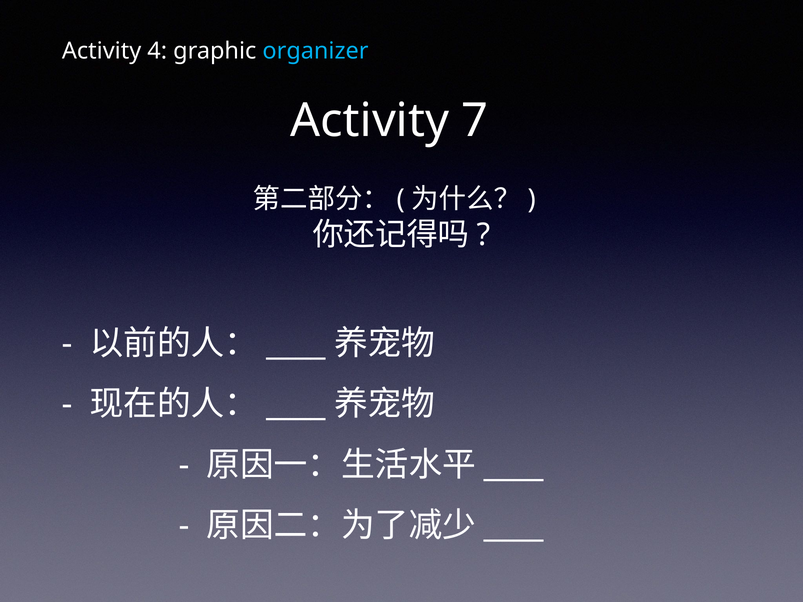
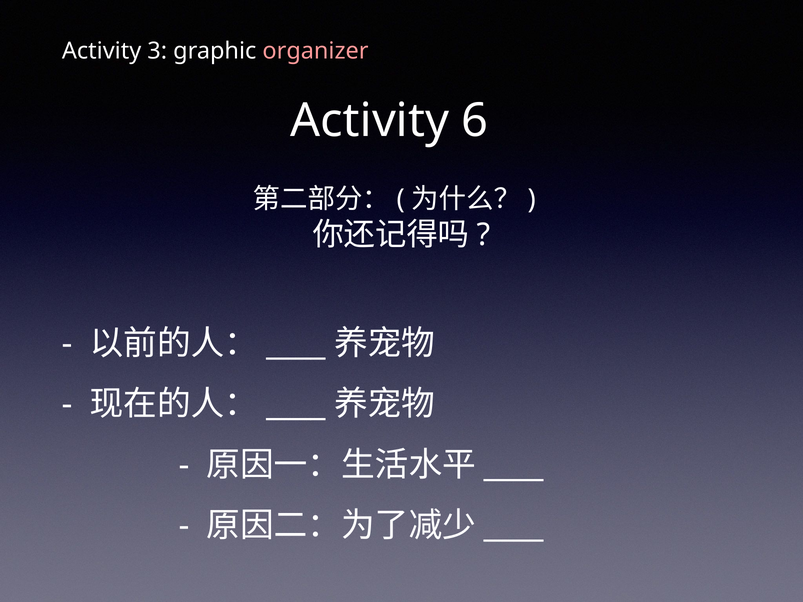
4: 4 -> 3 (157, 51)
organizer colour: light blue -> pink (315, 51)
7: 7 -> 6 (475, 121)
